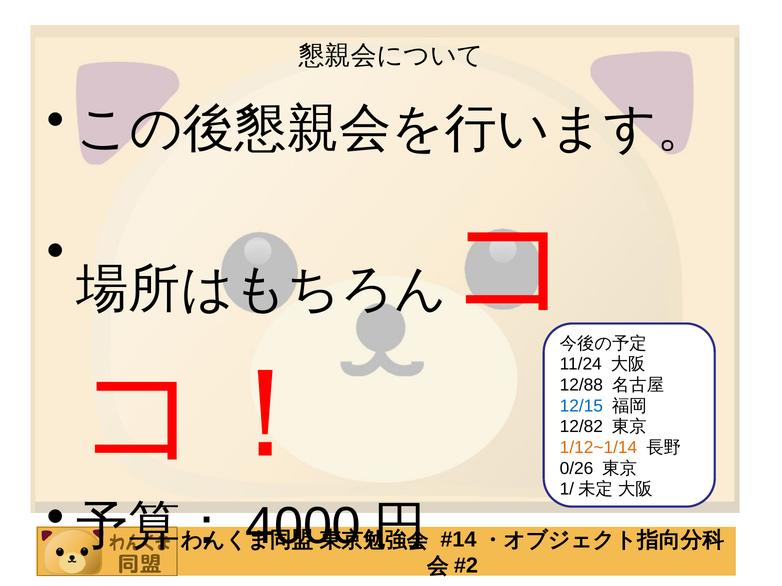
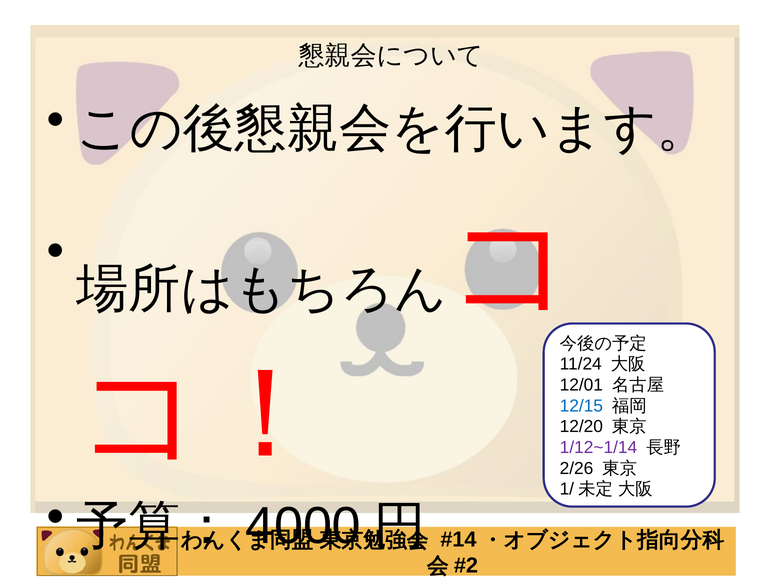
12/88: 12/88 -> 12/01 (581, 385)
12/82: 12/82 -> 12/20 (581, 427)
1/12~1/14 colour: orange -> purple (598, 448)
0/26: 0/26 -> 2/26 (577, 469)
